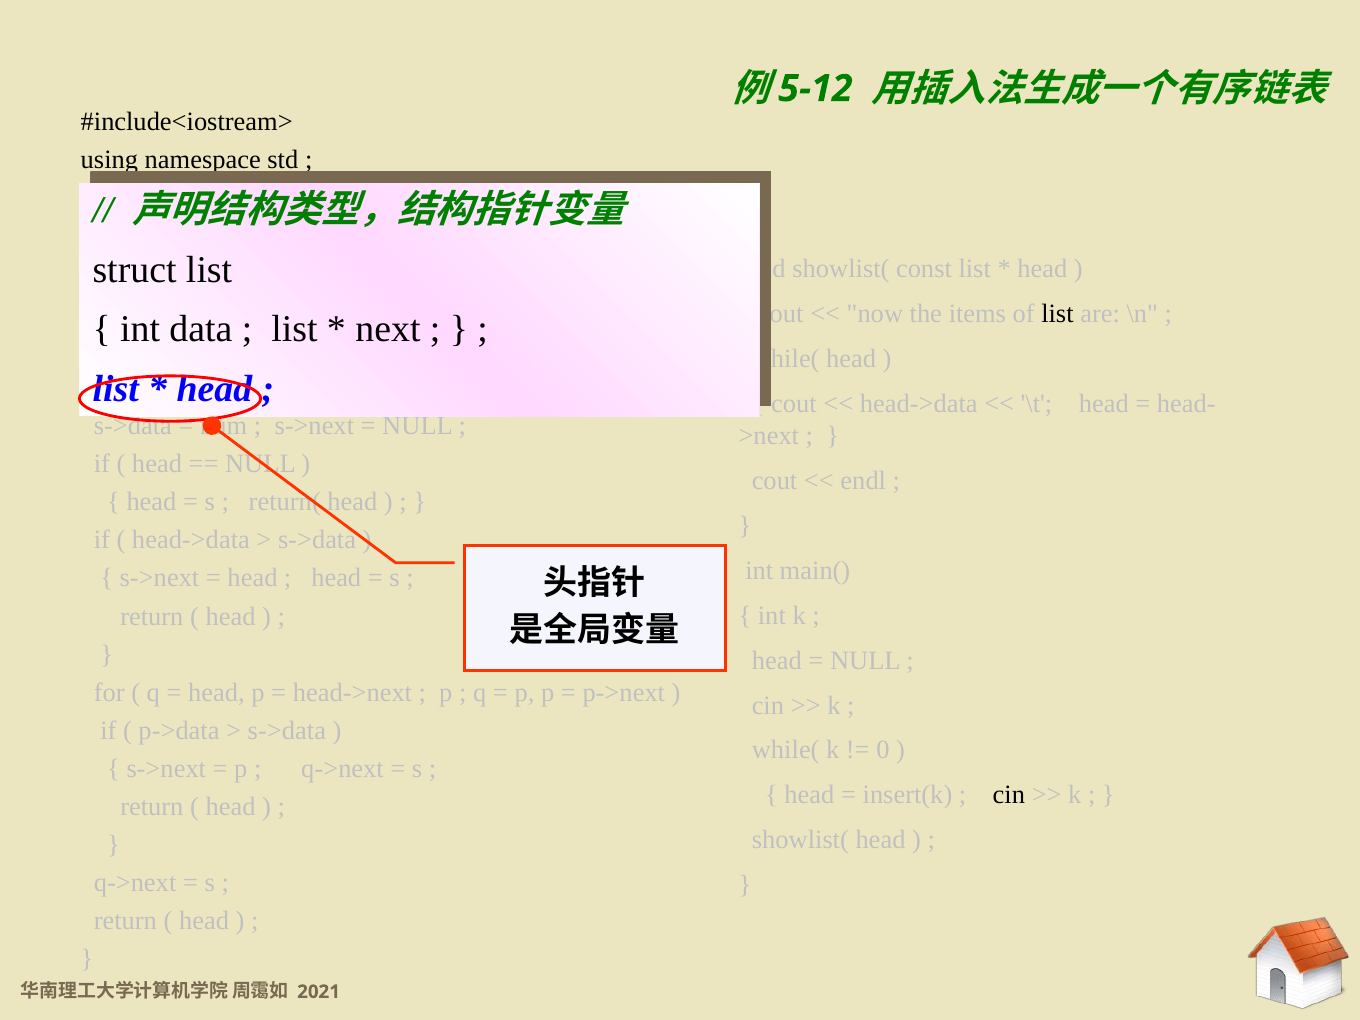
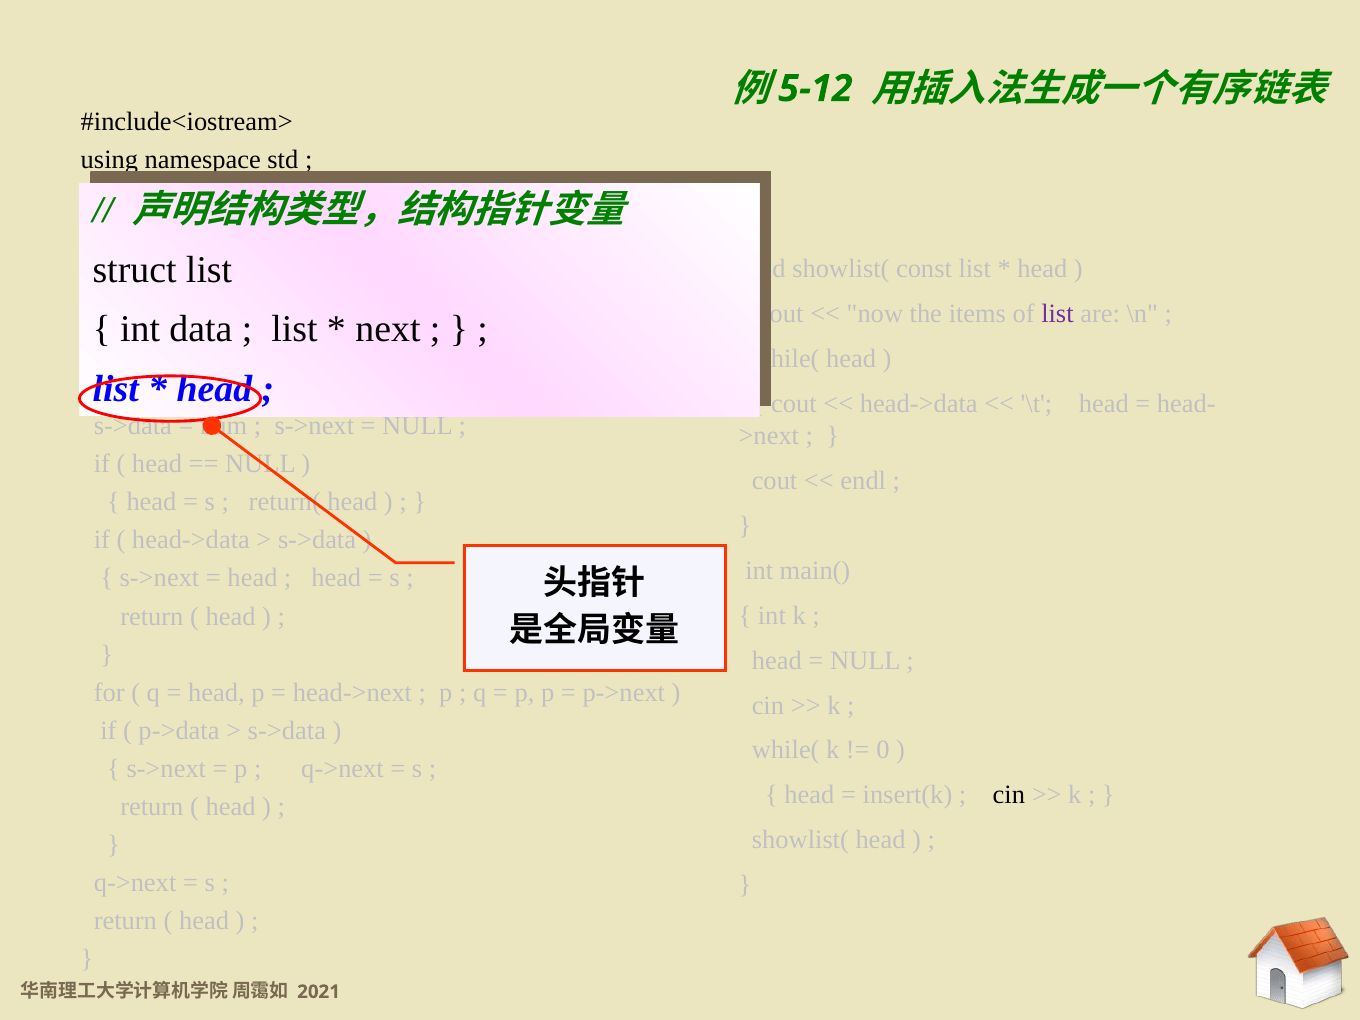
list colour: black -> purple (1057, 314)
